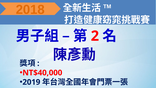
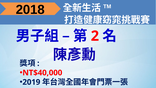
2018 colour: orange -> black (30, 10)
